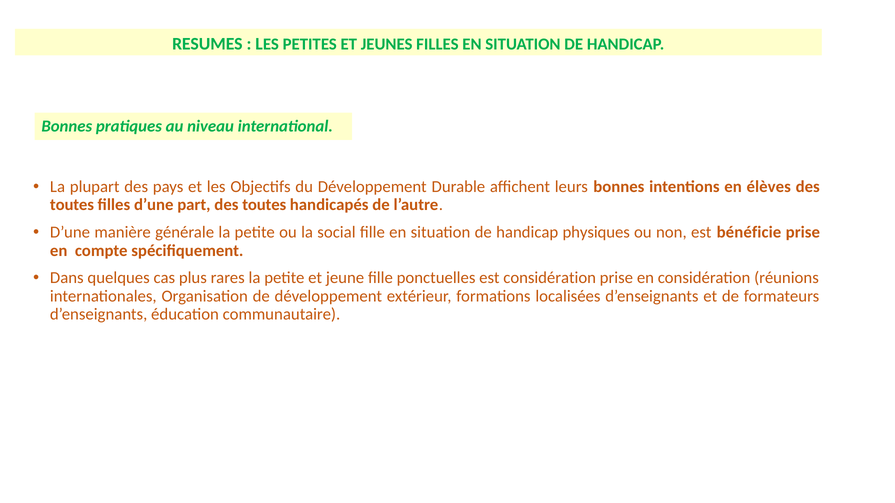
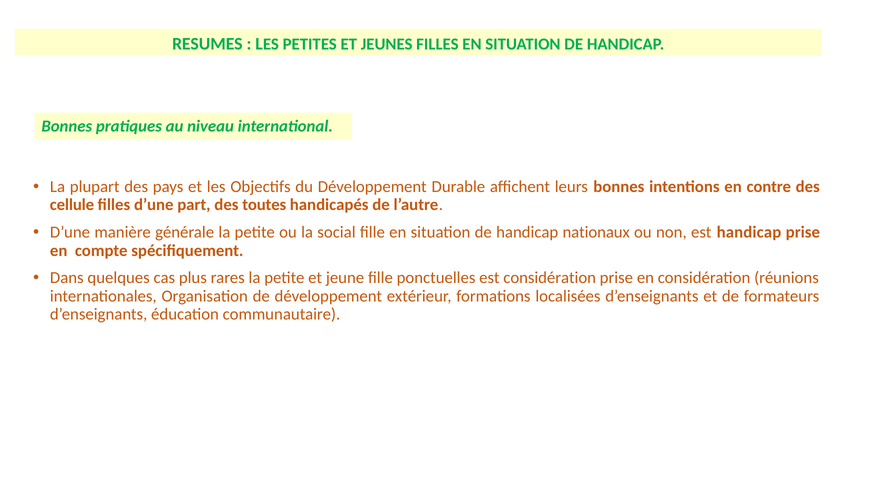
élèves: élèves -> contre (769, 187)
toutes: toutes -> cellule (72, 205)
physiques: physiques -> nationaux (596, 233)
est bénéficie: bénéficie -> handicap (749, 233)
